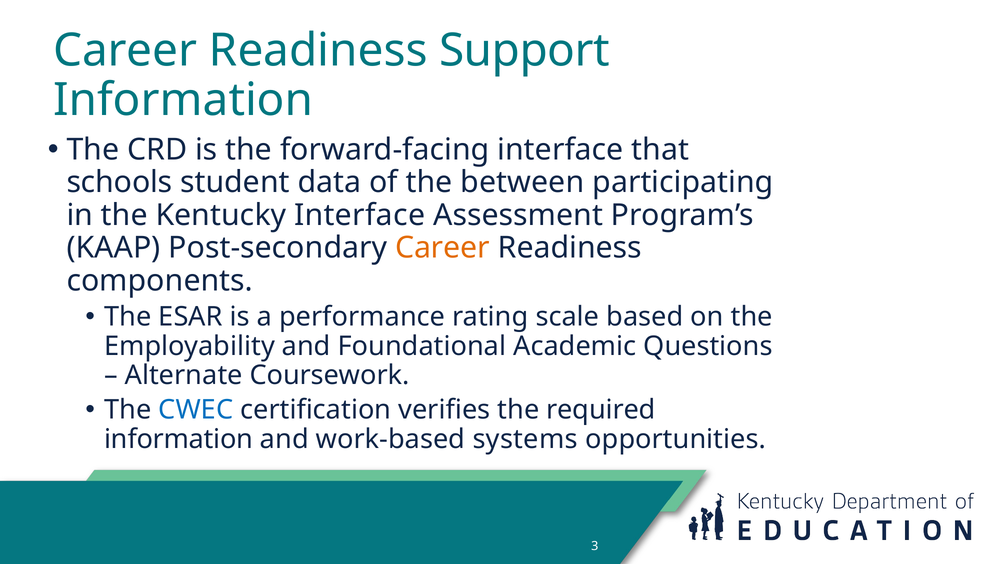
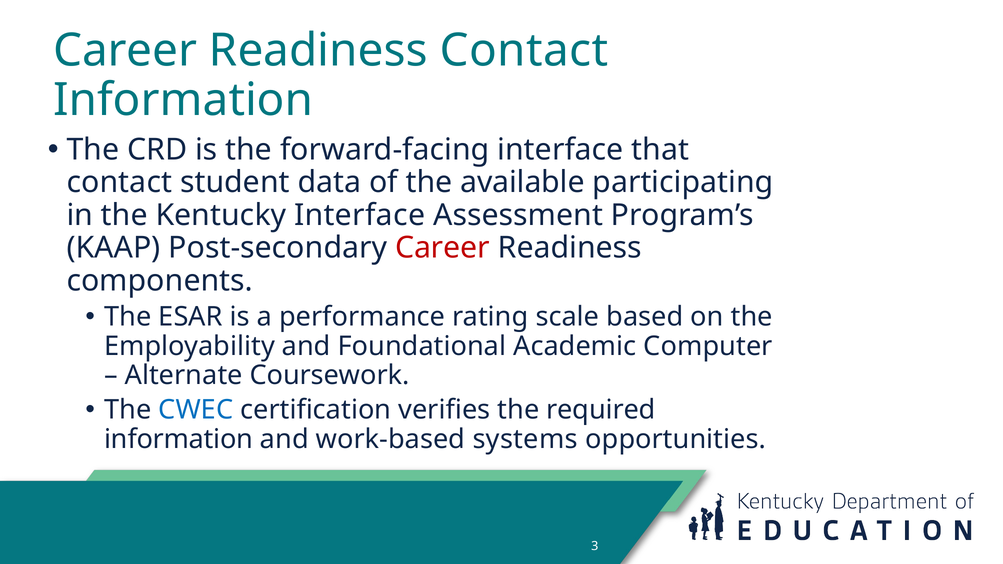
Readiness Support: Support -> Contact (524, 50)
schools: schools -> contact (119, 182)
between: between -> available (522, 182)
Career colour: orange -> red (442, 248)
Questions: Questions -> Computer (708, 346)
